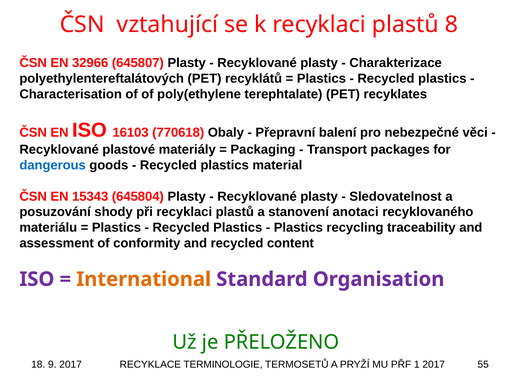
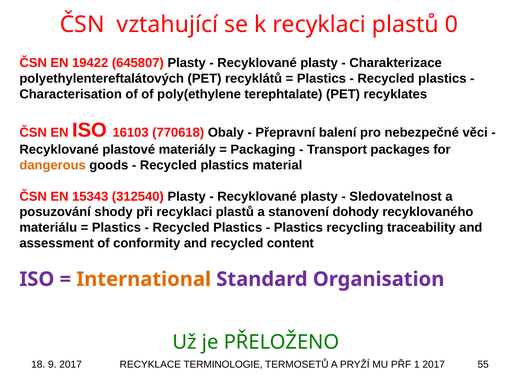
8: 8 -> 0 (451, 25)
32966: 32966 -> 19422 (90, 63)
dangerous colour: blue -> orange (53, 165)
645804: 645804 -> 312540 (138, 196)
anotaci: anotaci -> dohody (356, 212)
